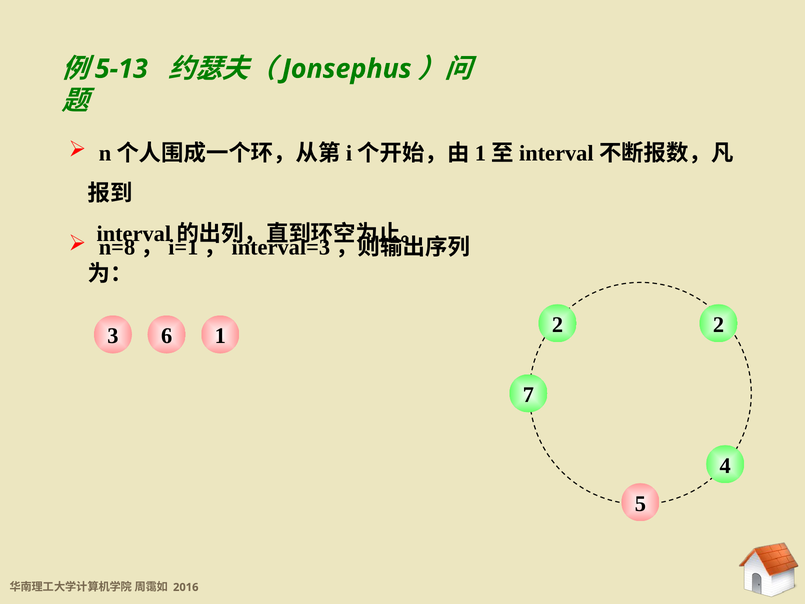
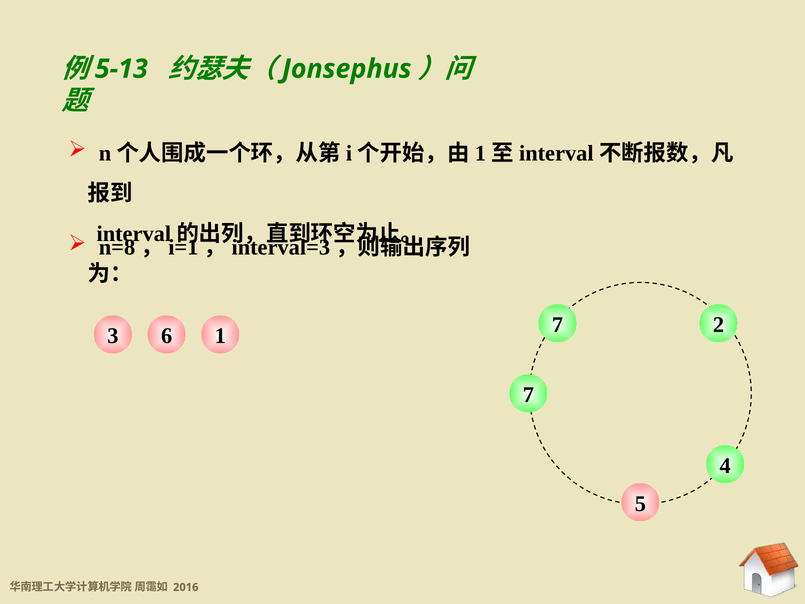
6 2: 2 -> 7 (557, 325)
